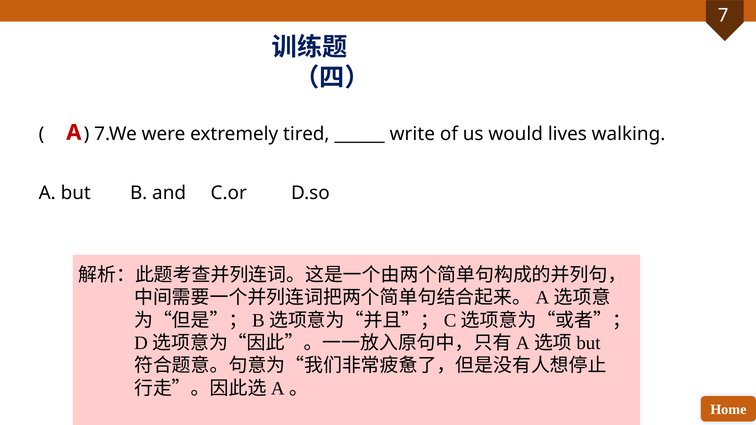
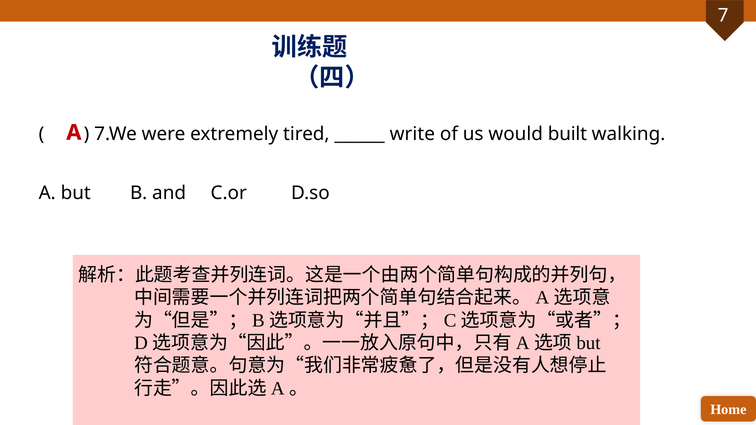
lives: lives -> built (567, 134)
